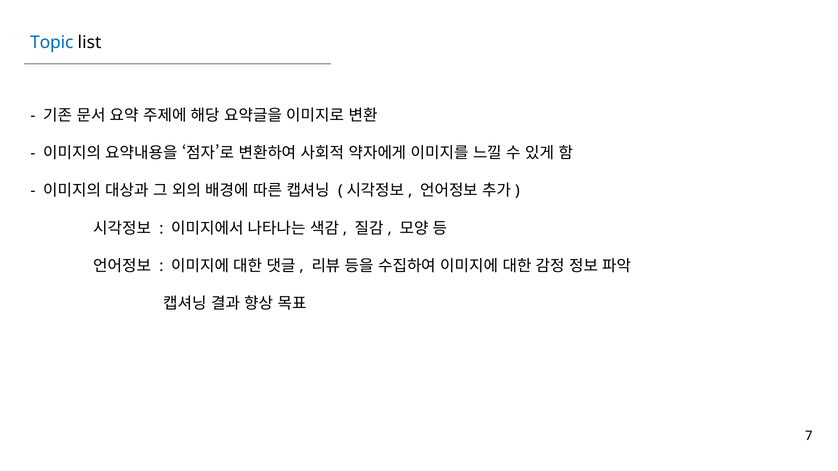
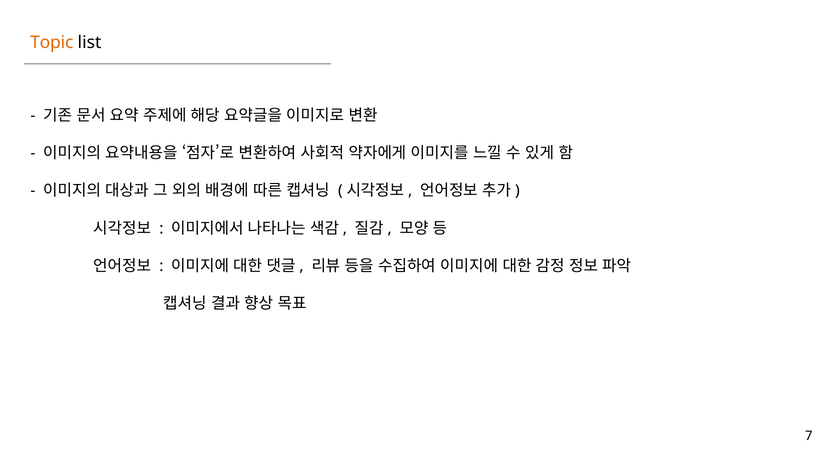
Topic colour: blue -> orange (52, 43)
